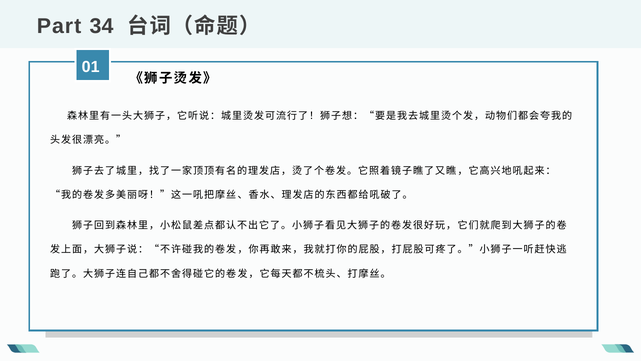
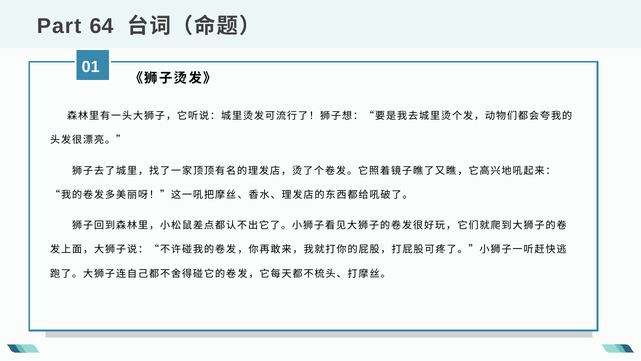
34: 34 -> 64 (102, 26)
